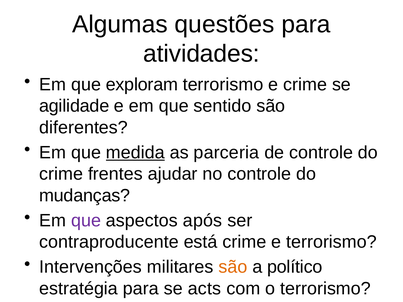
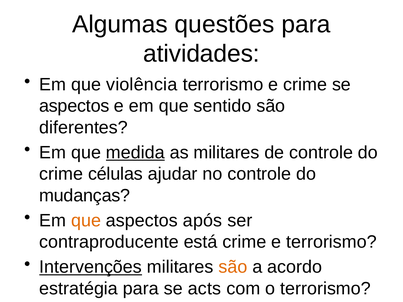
exploram: exploram -> violência (142, 85)
agilidade: agilidade -> aspectos (74, 106)
as parceria: parceria -> militares (227, 153)
frentes: frentes -> células (115, 174)
que colour: purple -> orange (86, 221)
Intervenções underline: none -> present (91, 267)
político: político -> acordo (295, 267)
